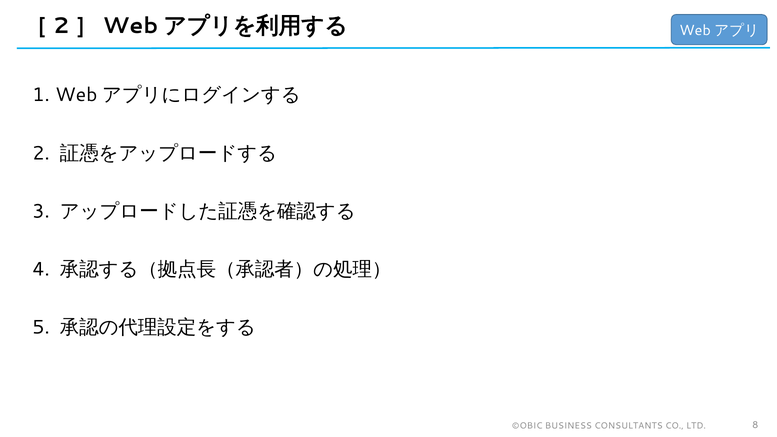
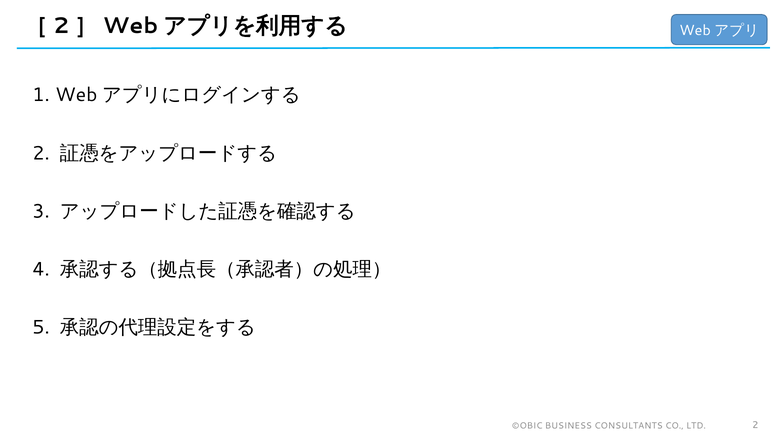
LTD 8: 8 -> 2 (755, 425)
